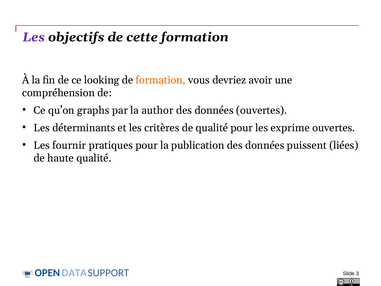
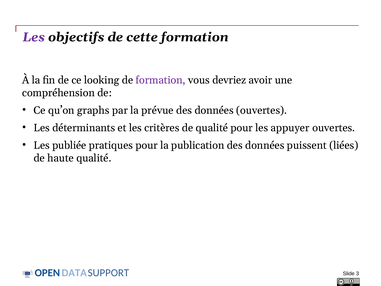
formation colour: orange -> purple (161, 80)
author: author -> prévue (157, 110)
exprime: exprime -> appuyer (290, 128)
fournir: fournir -> publiée (69, 145)
